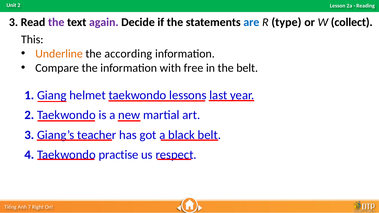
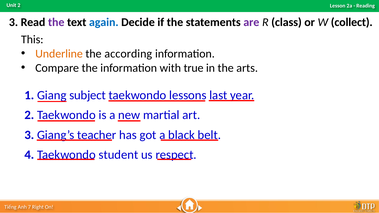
again colour: purple -> blue (104, 22)
are colour: blue -> purple (251, 22)
type: type -> class (286, 22)
free: free -> true (194, 68)
the belt: belt -> arts (247, 68)
helmet: helmet -> subject (88, 95)
practise: practise -> student (118, 155)
